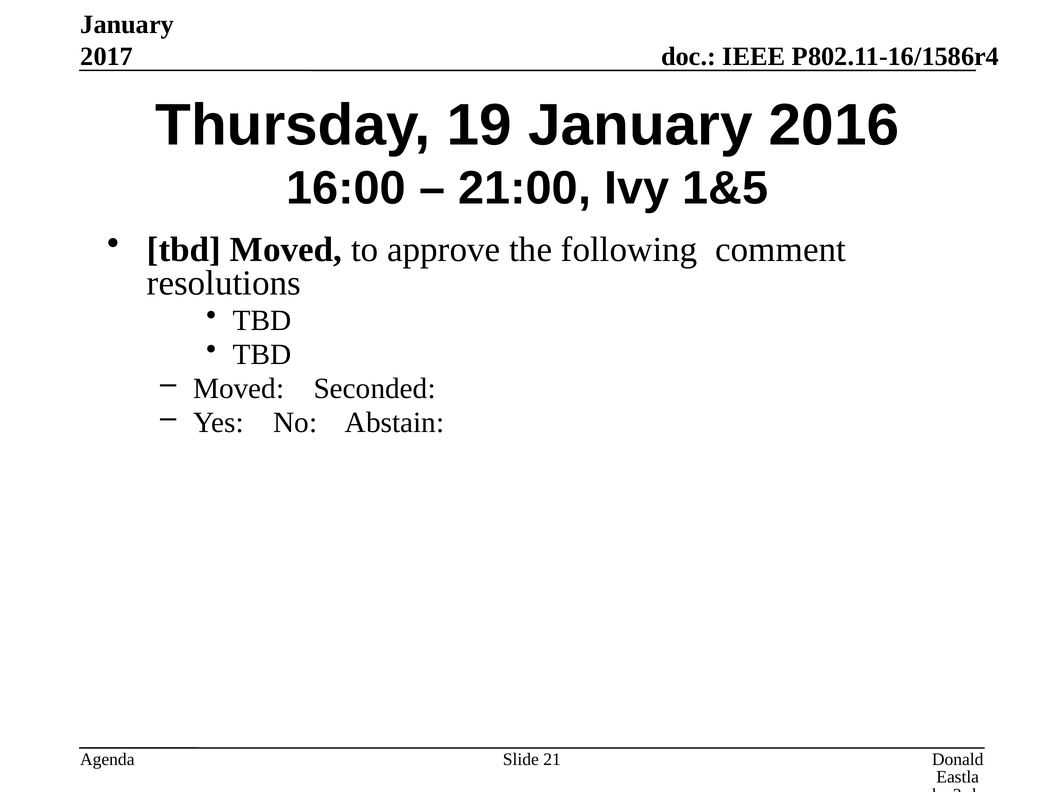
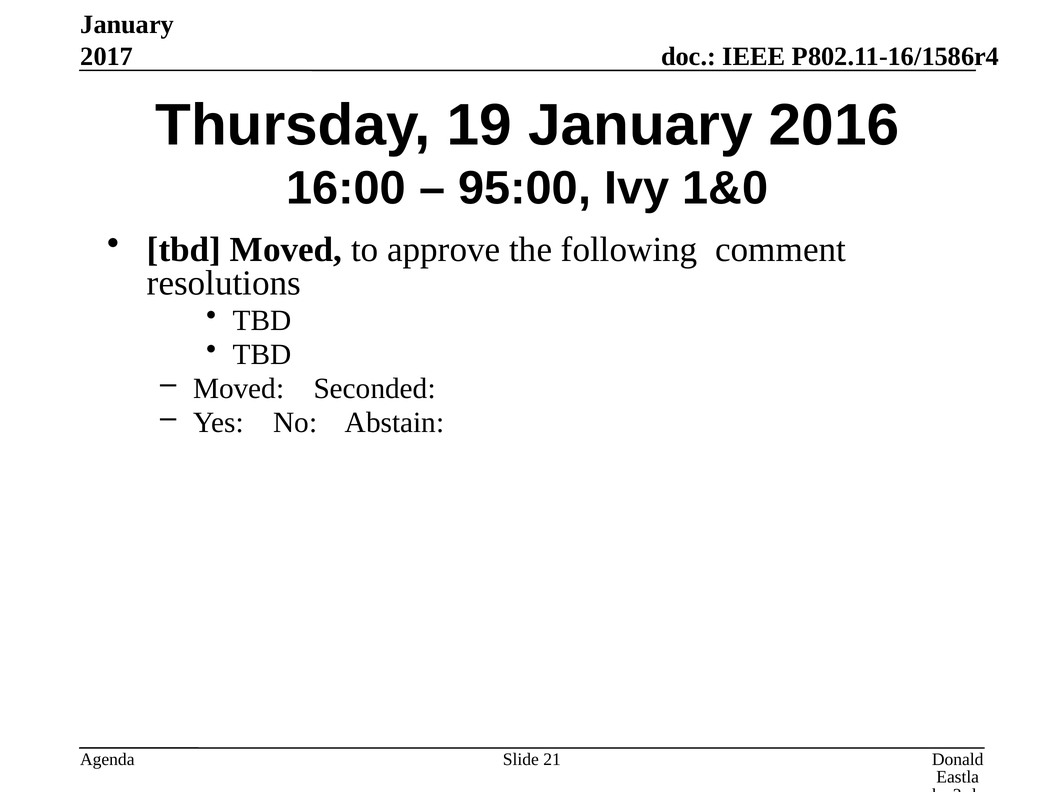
21:00: 21:00 -> 95:00 (525, 188)
1&5: 1&5 -> 1&0 (725, 188)
